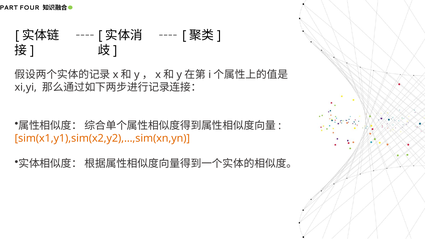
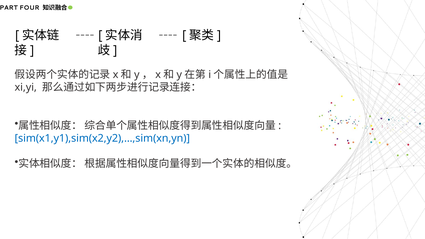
sim(x1,y1),sim(x2,y2),…,sim(xn,yn colour: orange -> blue (102, 138)
